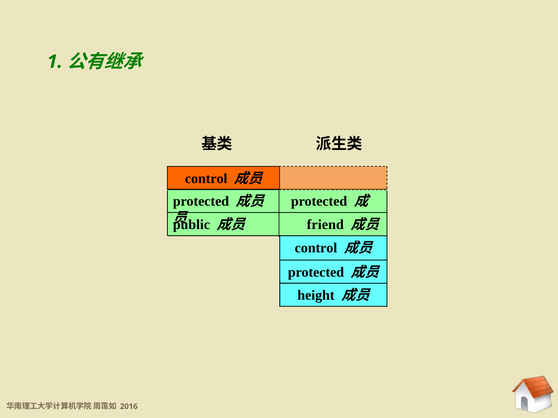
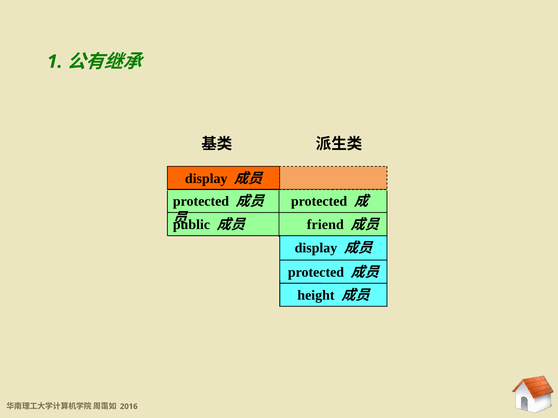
control: control -> display (206, 179)
control: control -> display (316, 248)
